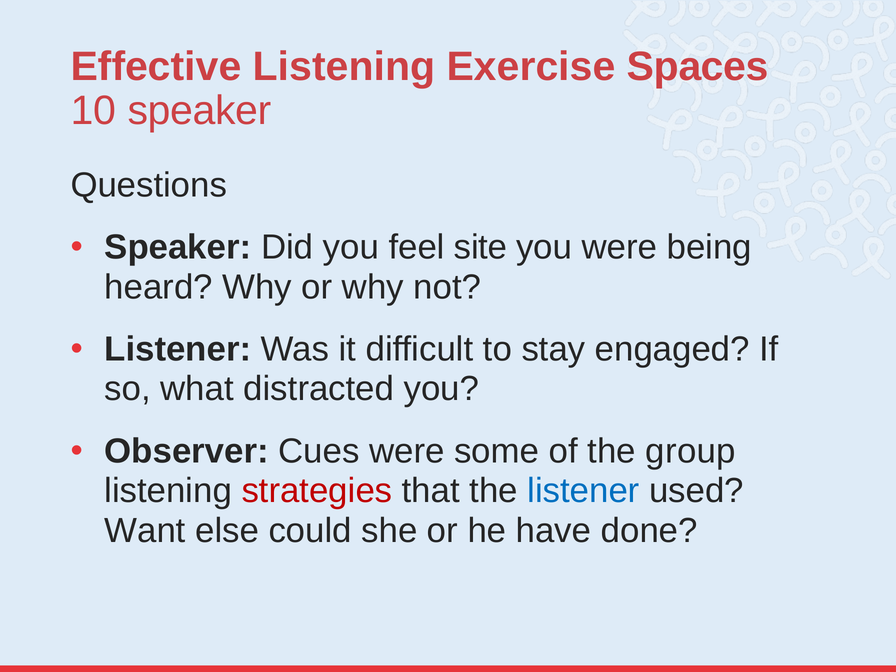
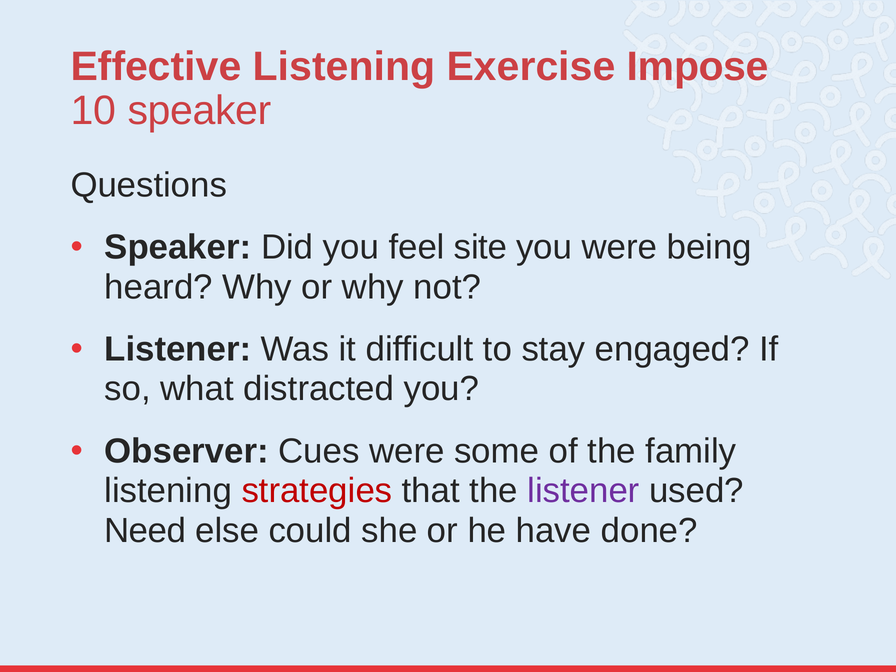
Spaces: Spaces -> Impose (698, 66)
group: group -> family (691, 451)
listener colour: blue -> purple (583, 491)
Want: Want -> Need (145, 531)
